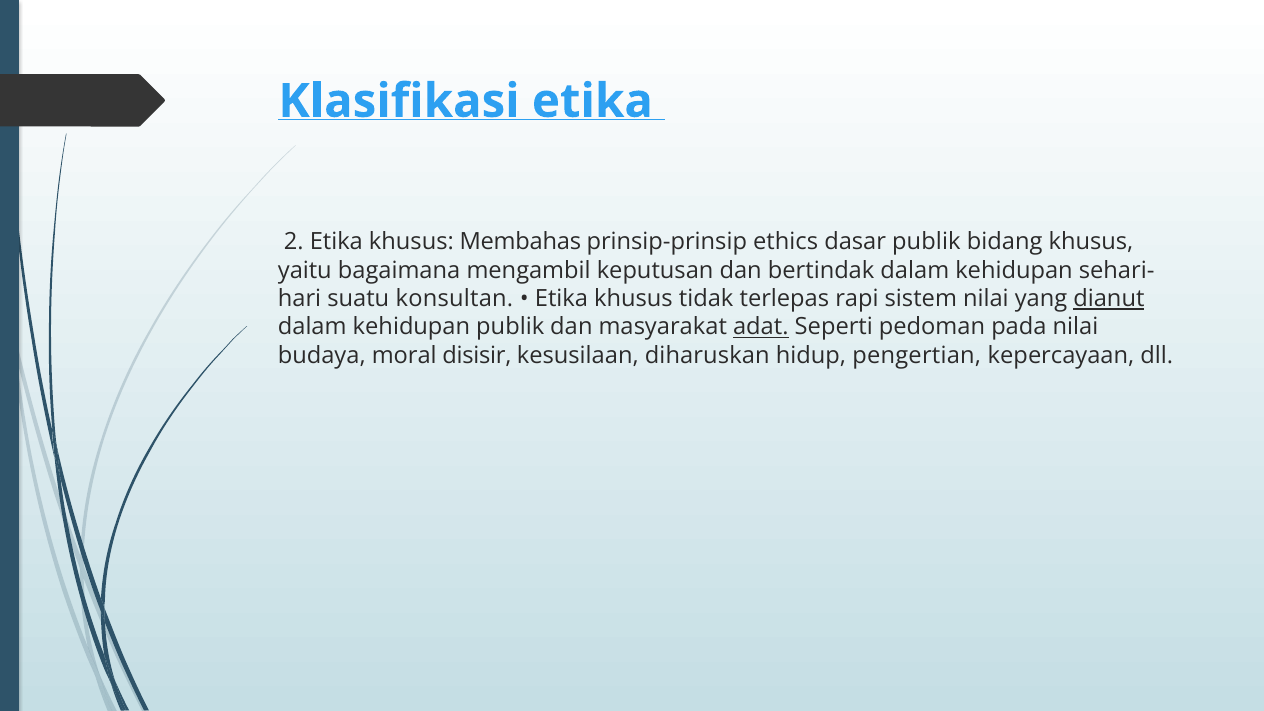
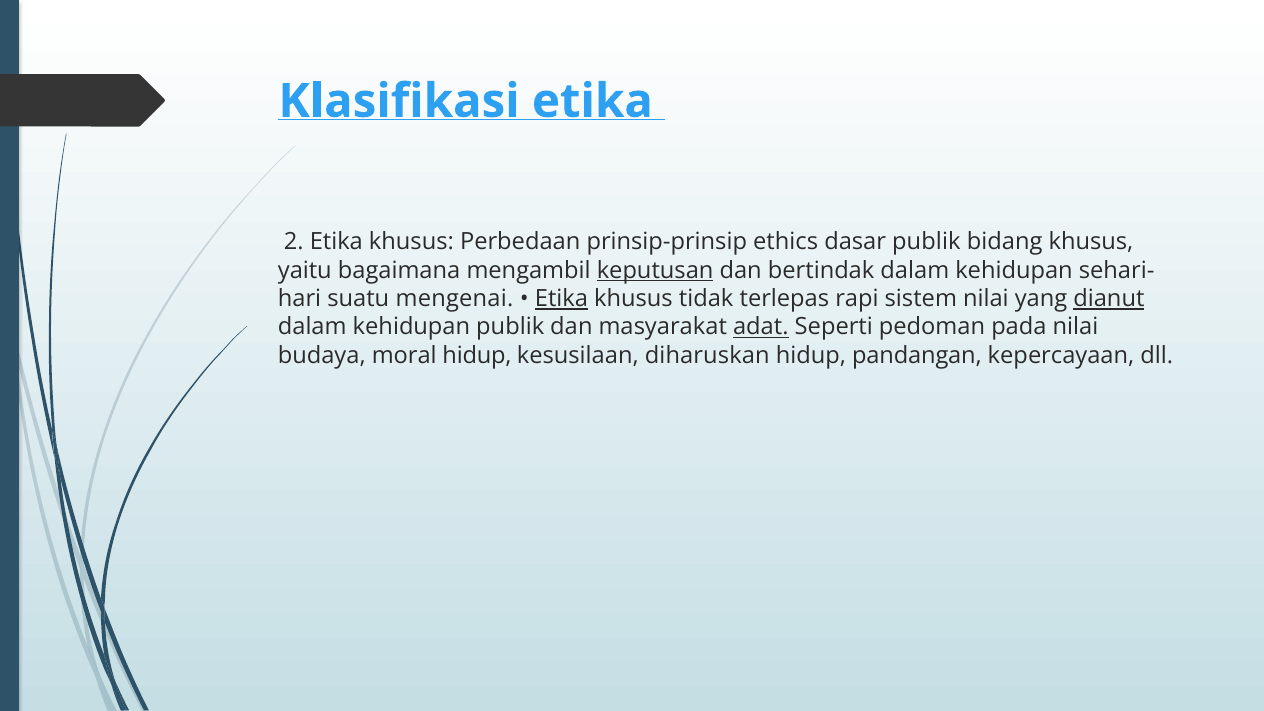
Membahas: Membahas -> Perbedaan (520, 242)
keputusan underline: none -> present (655, 270)
konsultan: konsultan -> mengenai (454, 299)
Etika underline: none -> present (561, 299)
moral disisir: disisir -> hidup (477, 356)
pengertian: pengertian -> pandangan (917, 356)
